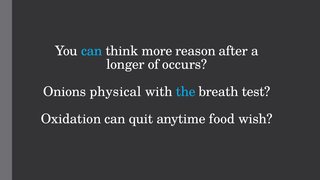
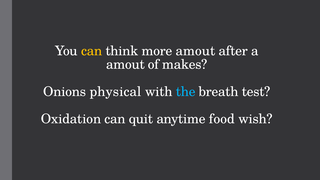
can colour: light blue -> yellow (92, 51)
more reason: reason -> amout (195, 51)
longer: longer -> amout (125, 65)
occurs: occurs -> makes (185, 65)
